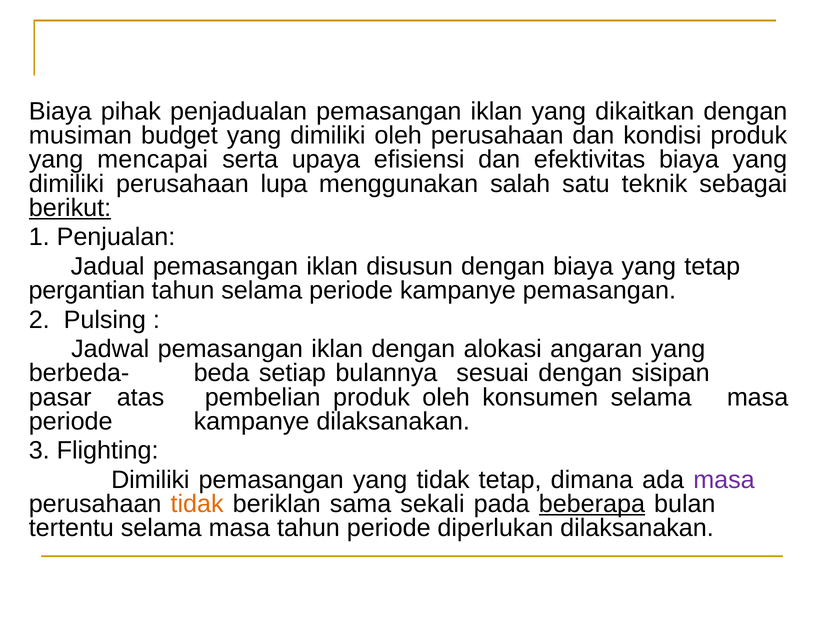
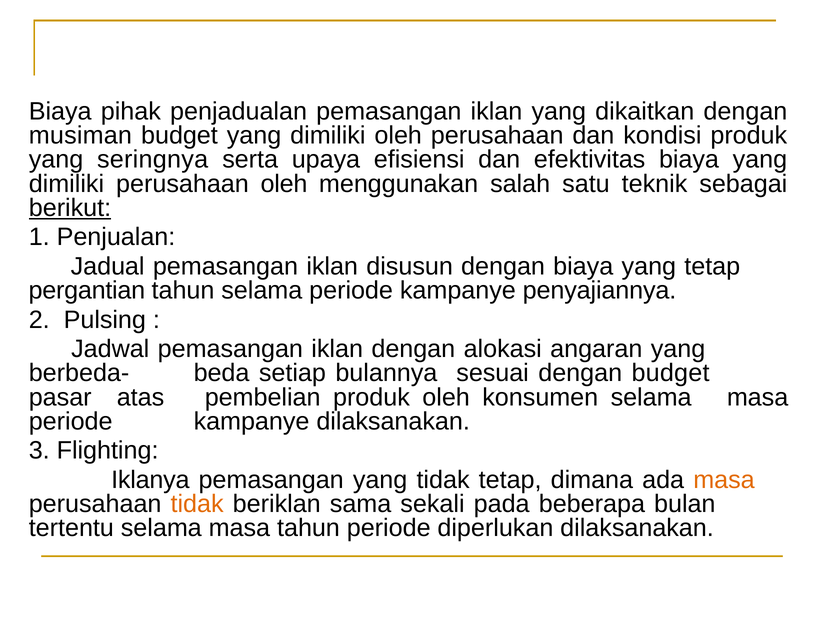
mencapai: mencapai -> seringnya (153, 160)
perusahaan lupa: lupa -> oleh (284, 184)
kampanye pemasangan: pemasangan -> penyajiannya (600, 291)
dengan sisipan: sisipan -> budget (671, 373)
Dimiliki: Dimiliki -> Iklanya (150, 480)
masa colour: purple -> orange (724, 480)
beberapa underline: present -> none (592, 504)
